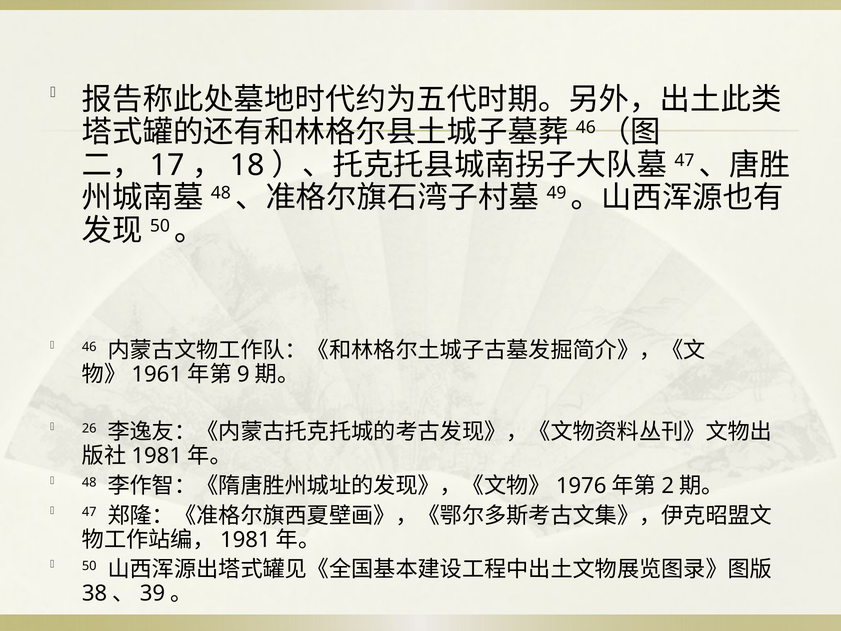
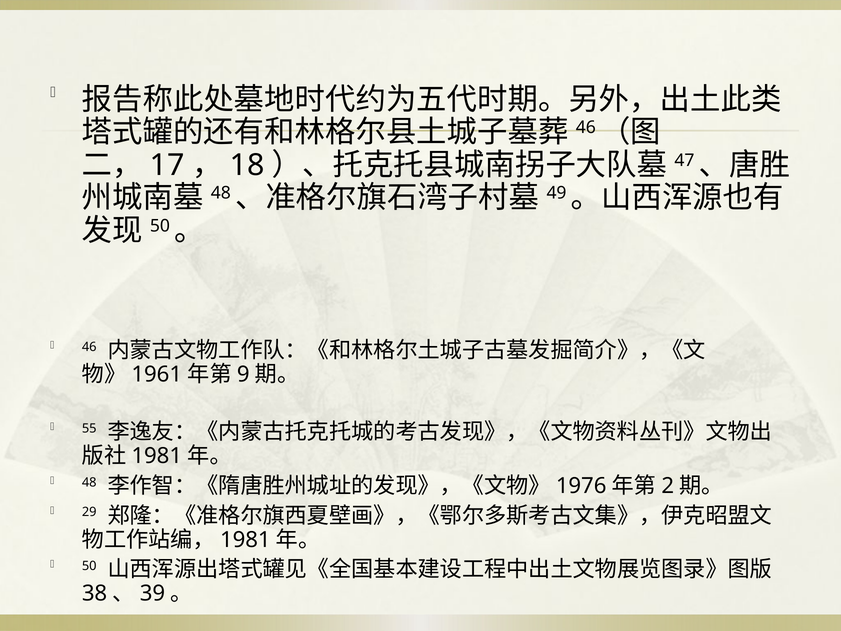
26: 26 -> 55 (89, 428)
47: 47 -> 29 (89, 512)
